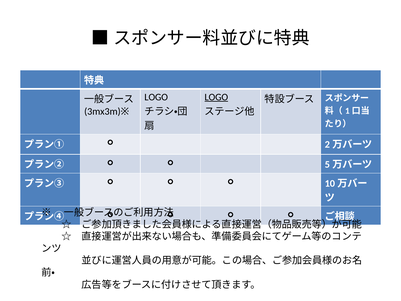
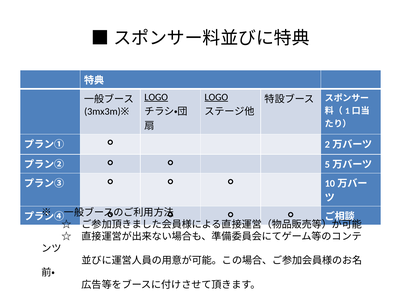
LOGO underline: none -> present (156, 97)
